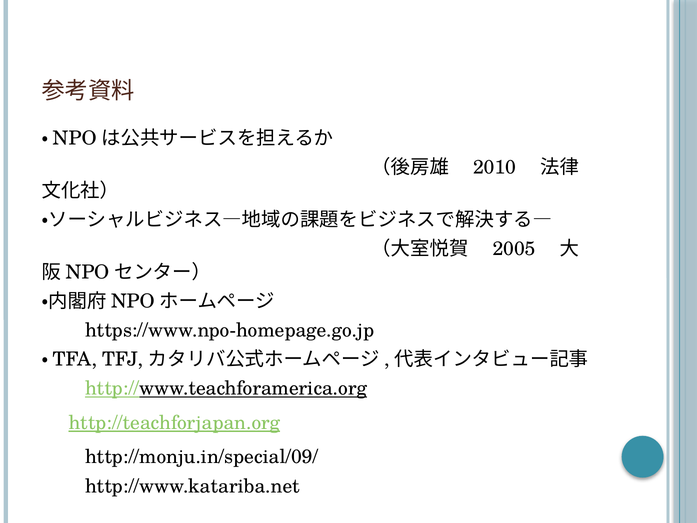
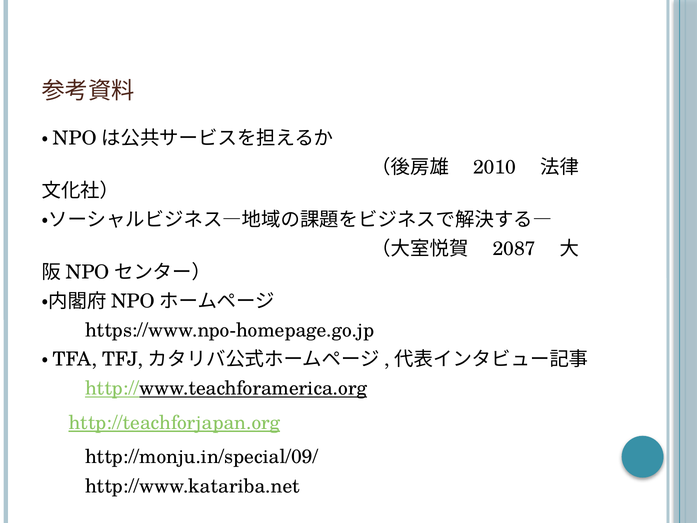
2005: 2005 -> 2087 (514, 249)
